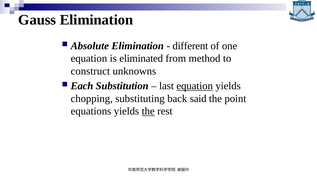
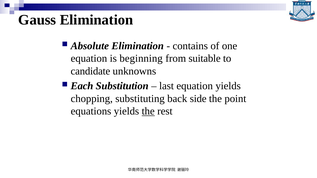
different: different -> contains (190, 46)
eliminated: eliminated -> beginning (141, 59)
method: method -> suitable (205, 59)
construct: construct -> candidate (90, 71)
equation underline: present -> none (195, 86)
said: said -> side (198, 99)
